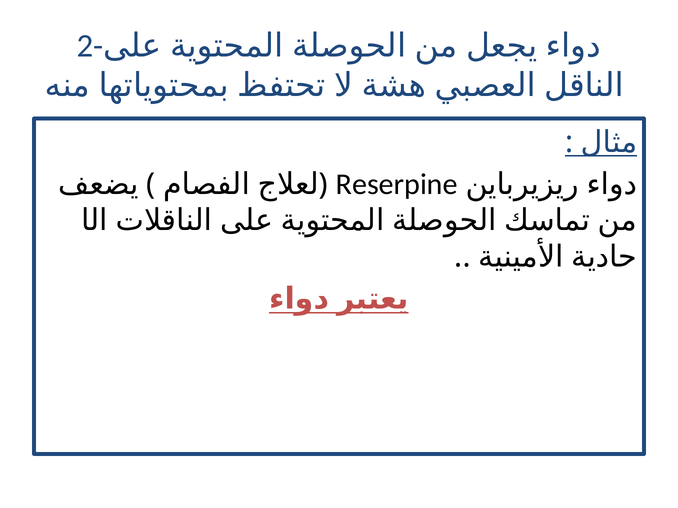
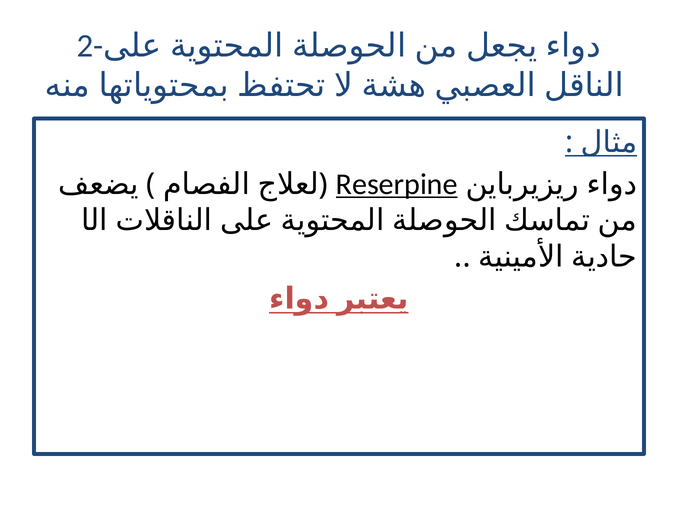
Reserpine underline: none -> present (397, 184)
